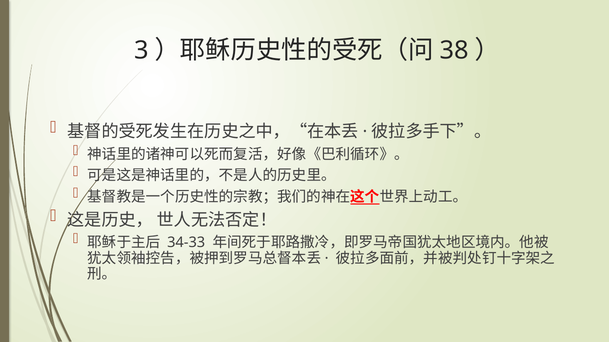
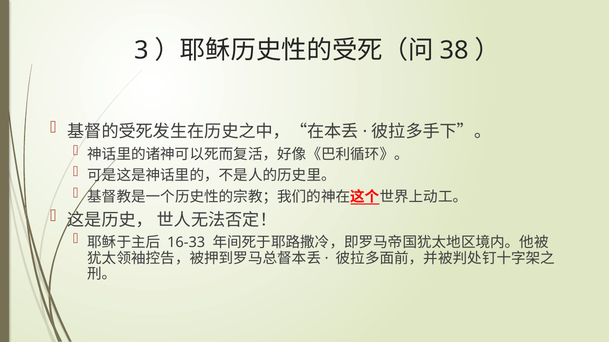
34-33: 34-33 -> 16-33 (186, 243)
